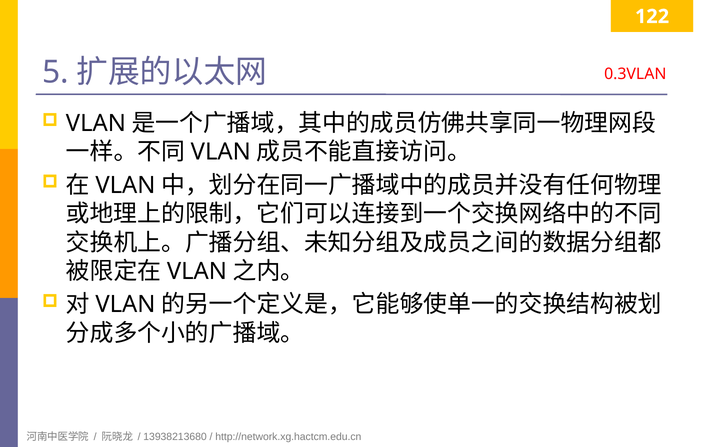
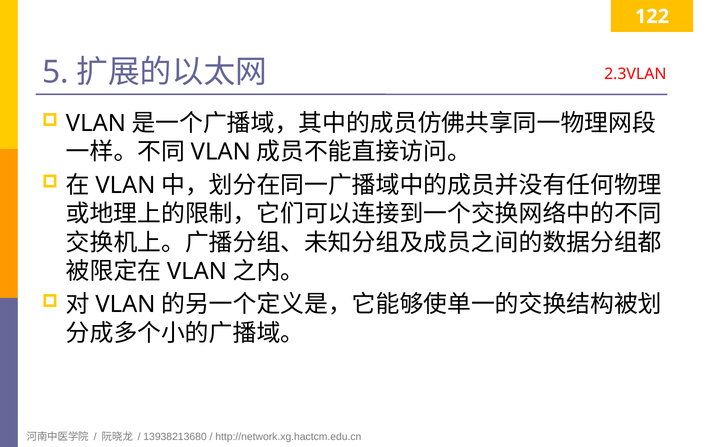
0.3VLAN: 0.3VLAN -> 2.3VLAN (635, 74)
